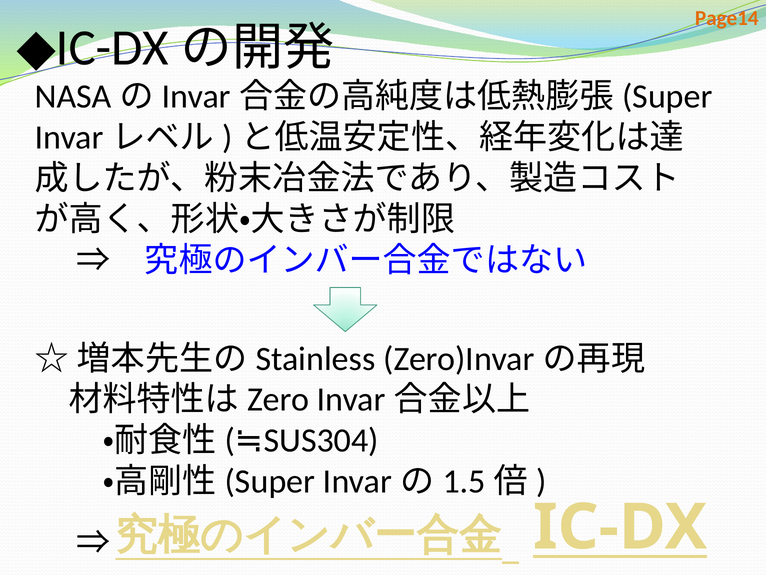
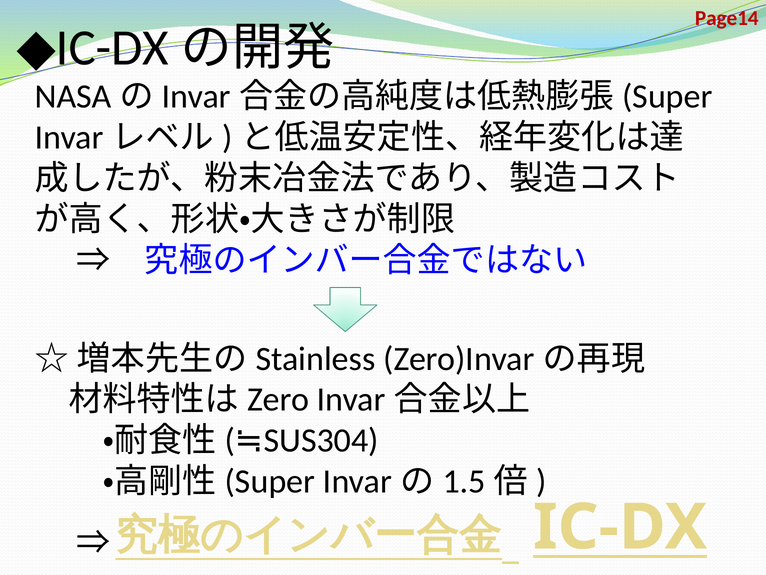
Page14 colour: orange -> red (727, 18)
